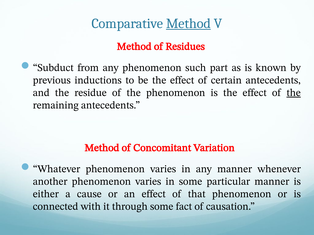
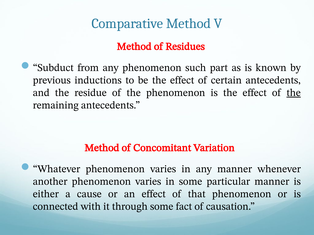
Method underline: present -> none (188, 23)
